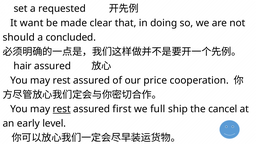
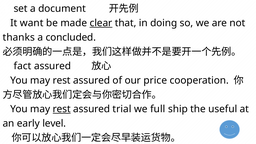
requested: requested -> document (62, 9)
clear underline: none -> present (101, 23)
should: should -> thanks (19, 37)
hair: hair -> fact (23, 66)
first: first -> trial (122, 109)
cancel: cancel -> useful (223, 109)
